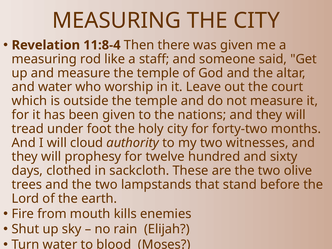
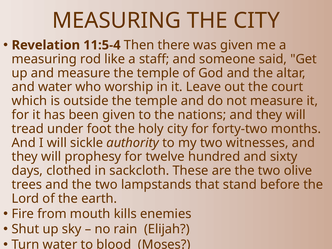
11:8-4: 11:8-4 -> 11:5-4 (102, 45)
cloud: cloud -> sickle (87, 143)
